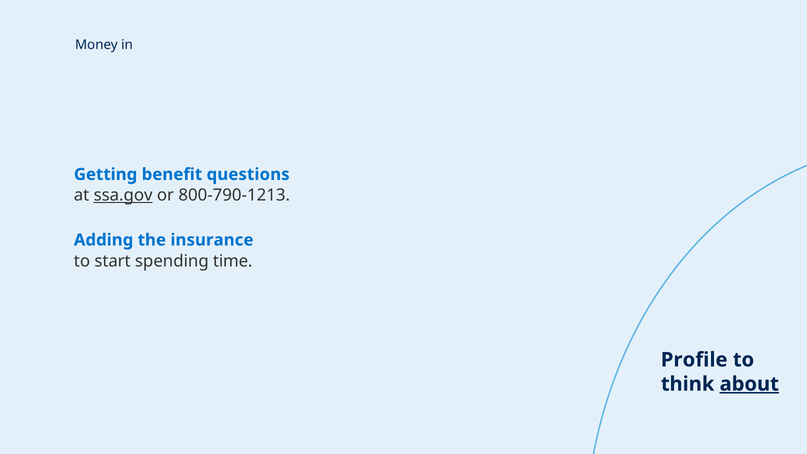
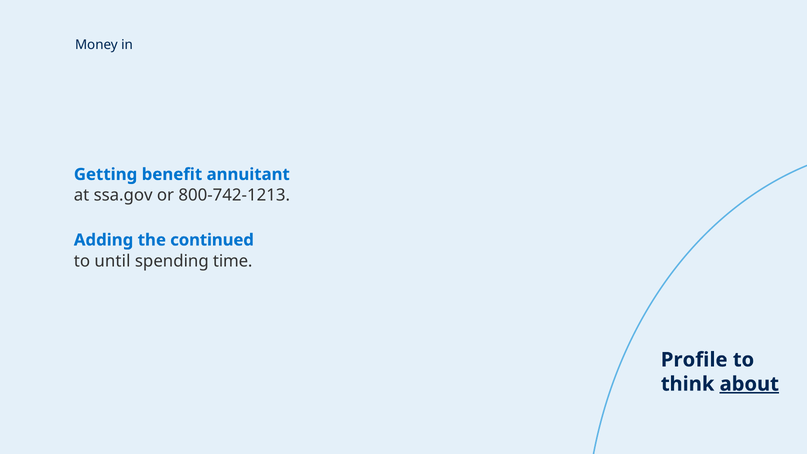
questions: questions -> annuitant (248, 174)
ssa.gov underline: present -> none (123, 195)
800-790-1213: 800-790-1213 -> 800-742-1213 (234, 195)
insurance: insurance -> continued (212, 240)
start: start -> until (112, 261)
